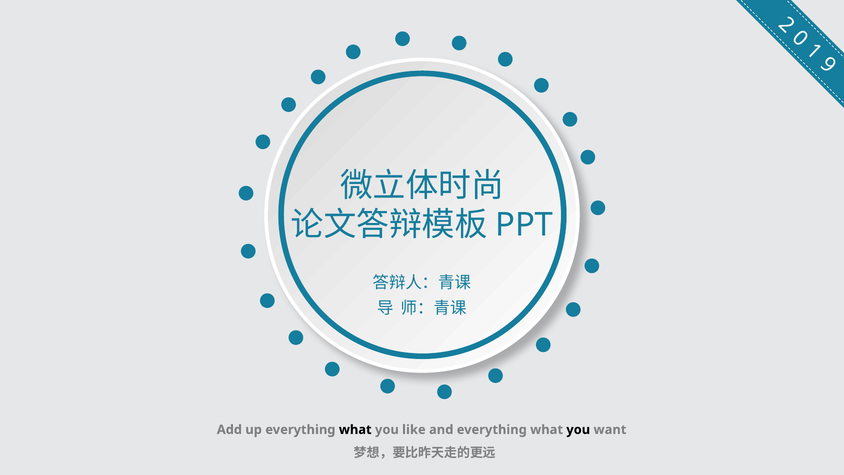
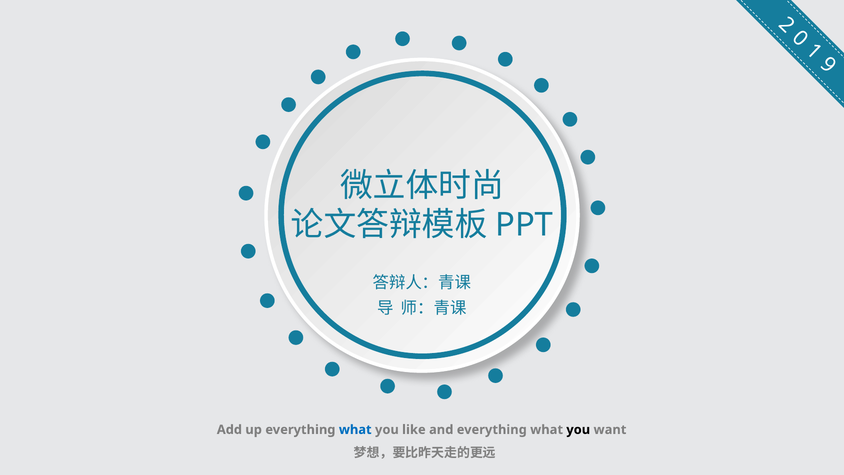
what colour: black -> blue (355, 429)
